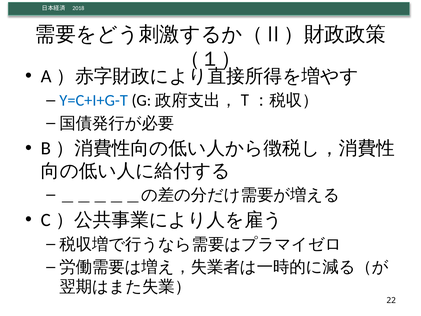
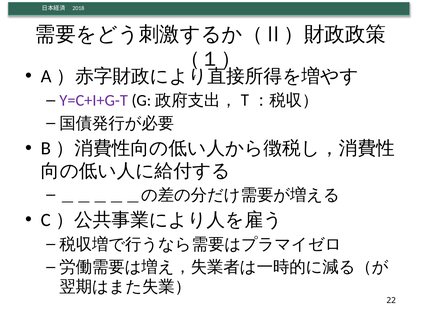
Y=C+I+G-T colour: blue -> purple (94, 100)
